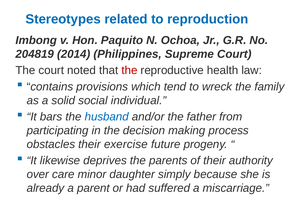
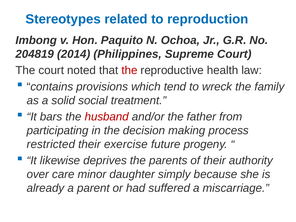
individual: individual -> treatment (139, 100)
husband colour: blue -> red (107, 117)
obstacles: obstacles -> restricted (51, 144)
